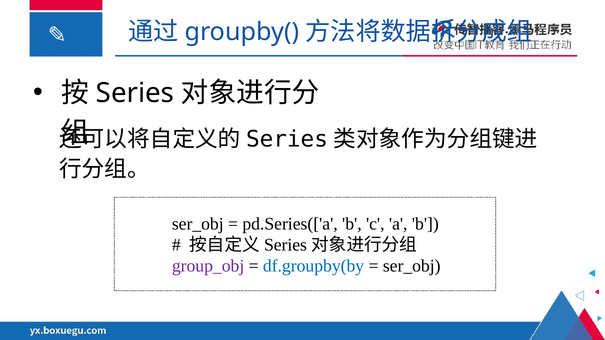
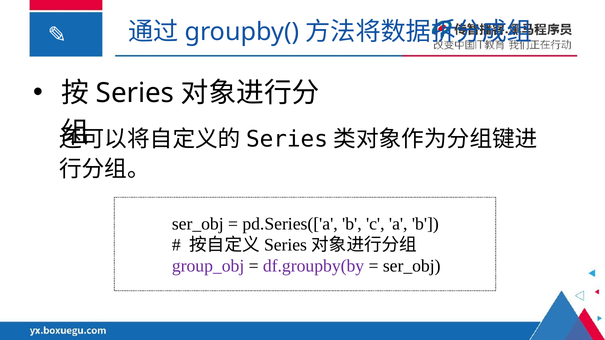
df.groupby(by colour: blue -> purple (314, 266)
